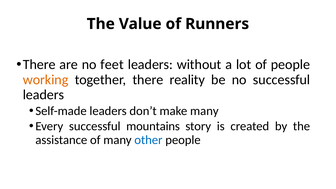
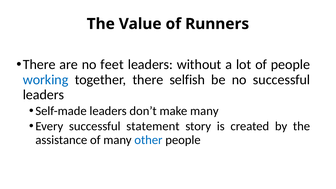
working colour: orange -> blue (46, 80)
reality: reality -> selfish (187, 80)
mountains: mountains -> statement (153, 126)
